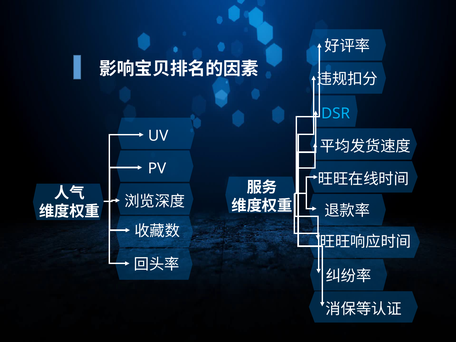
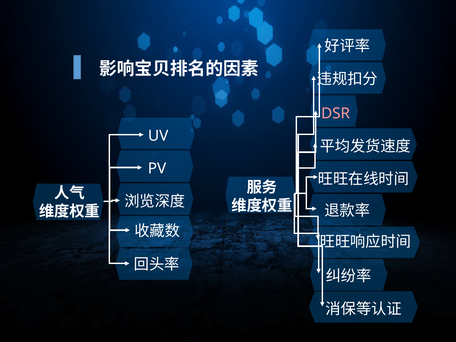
DSR colour: light blue -> pink (336, 114)
